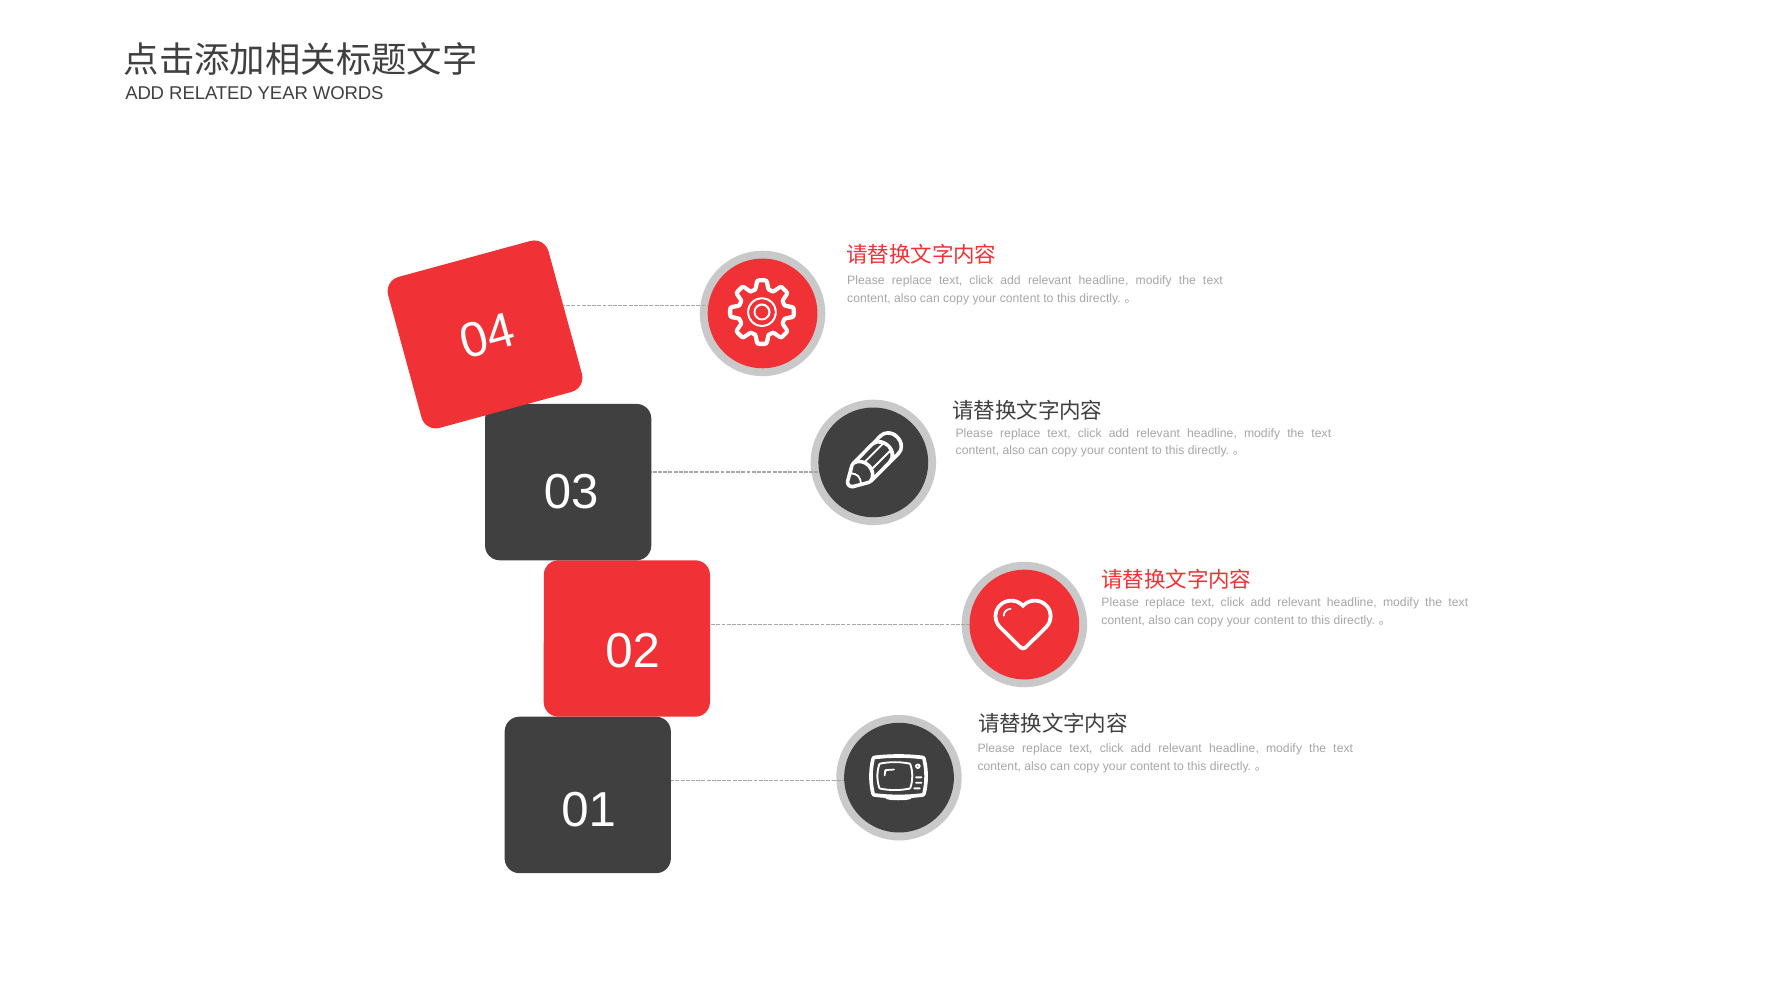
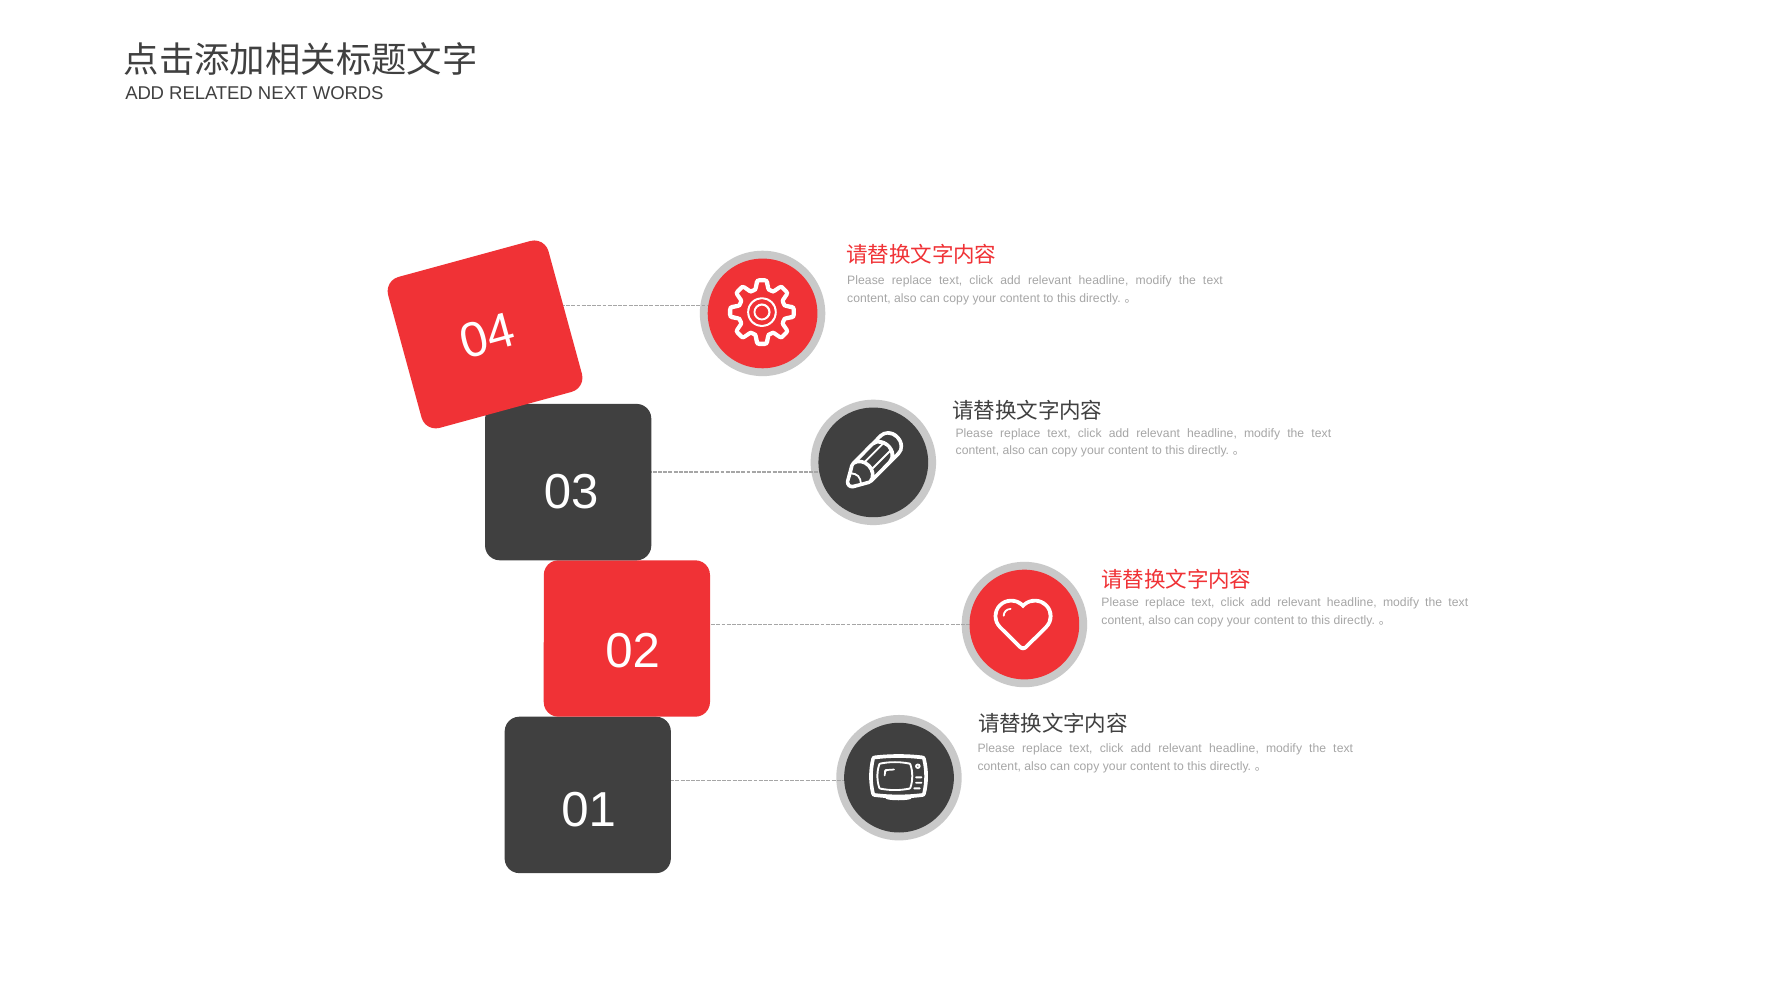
YEAR: YEAR -> NEXT (283, 94)
